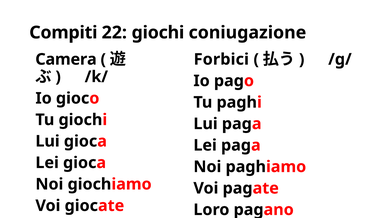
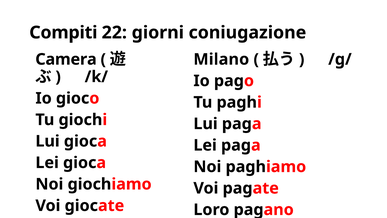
22 giochi: giochi -> giorni (158, 33)
Forbici: Forbici -> Milano (221, 59)
